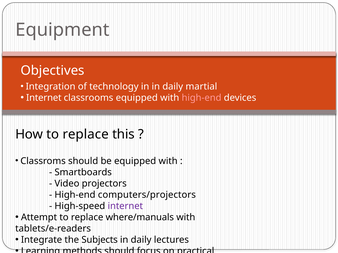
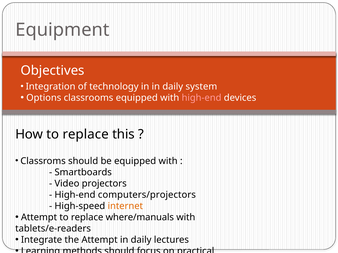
martial: martial -> system (201, 87)
Internet: Internet -> Options (44, 98)
internet colour: purple -> orange (125, 206)
the Subjects: Subjects -> Attempt (100, 240)
